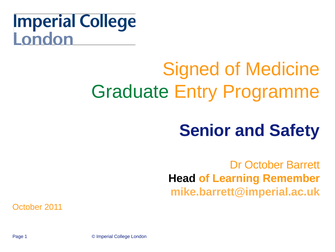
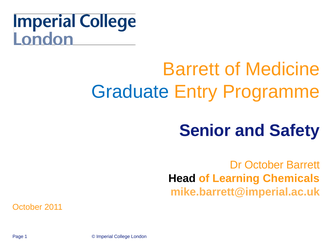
Signed: Signed -> Barrett (191, 69)
Graduate colour: green -> blue (130, 91)
Remember: Remember -> Chemicals (291, 178)
